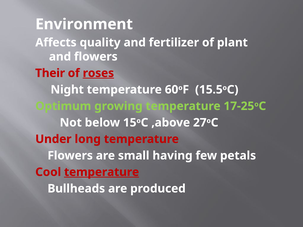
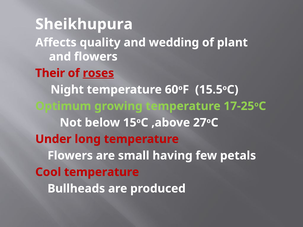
Environment: Environment -> Sheikhupura (84, 24)
fertilizer: fertilizer -> wedding (174, 43)
temperature underline: present -> none (102, 172)
